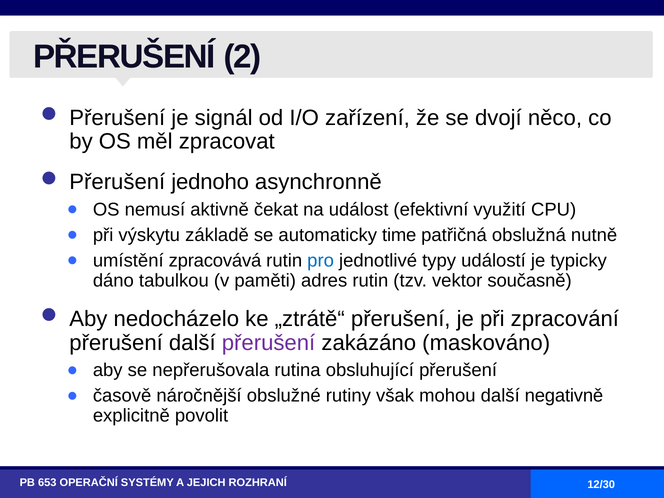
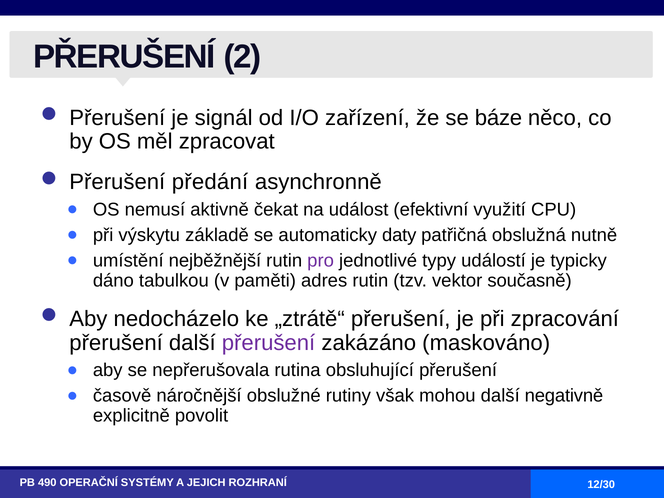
dvojí: dvojí -> báze (499, 118)
jednoho: jednoho -> předání (210, 182)
time: time -> daty (399, 235)
zpracovává: zpracovává -> nejběžnější (215, 261)
pro colour: blue -> purple (321, 261)
653: 653 -> 490 (47, 483)
